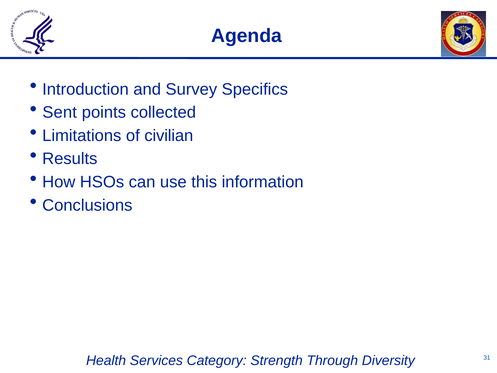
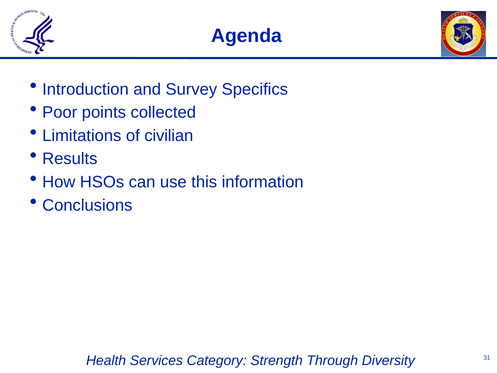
Sent: Sent -> Poor (60, 112)
